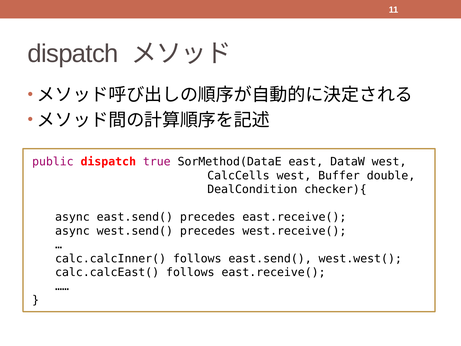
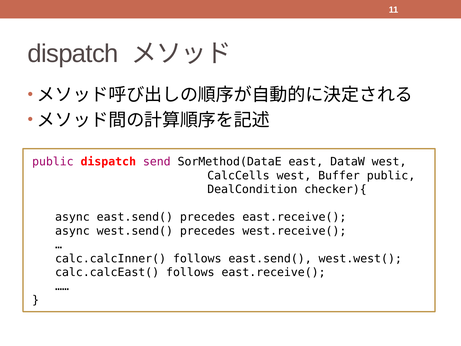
true: true -> send (157, 162)
Buffer double: double -> public (391, 175)
